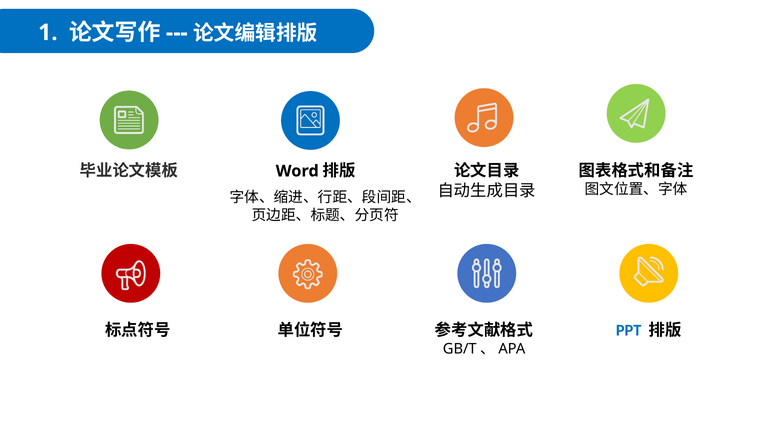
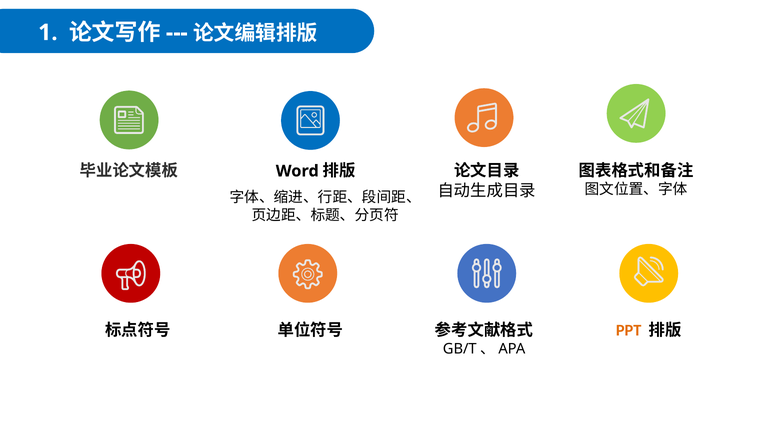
PPT colour: blue -> orange (629, 330)
